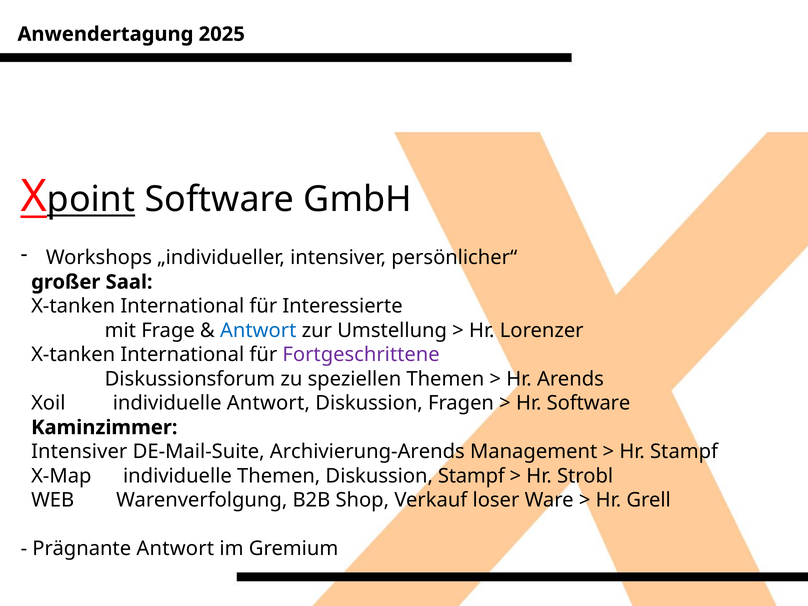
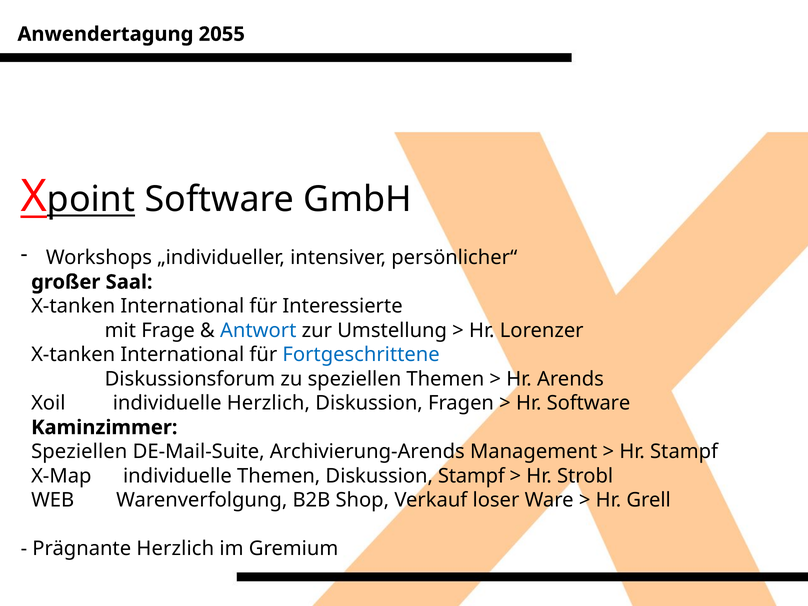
2025: 2025 -> 2055 (222, 34)
Fortgeschrittene colour: purple -> blue (361, 355)
individuelle Antwort: Antwort -> Herzlich (268, 403)
Intensiver: Intensiver -> Speziellen (79, 452)
Prägnante Antwort: Antwort -> Herzlich (175, 549)
